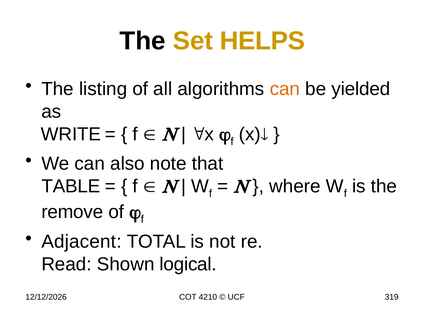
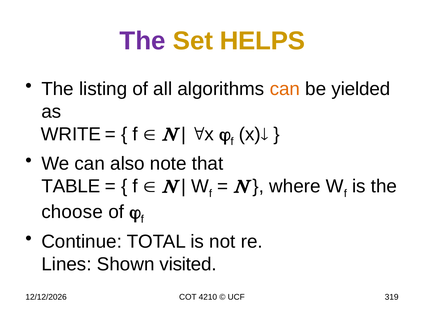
The colour: black -> purple (143, 41)
remove: remove -> choose (72, 212)
Adjacent: Adjacent -> Continue (82, 242)
Read: Read -> Lines (66, 264)
logical: logical -> visited (188, 264)
